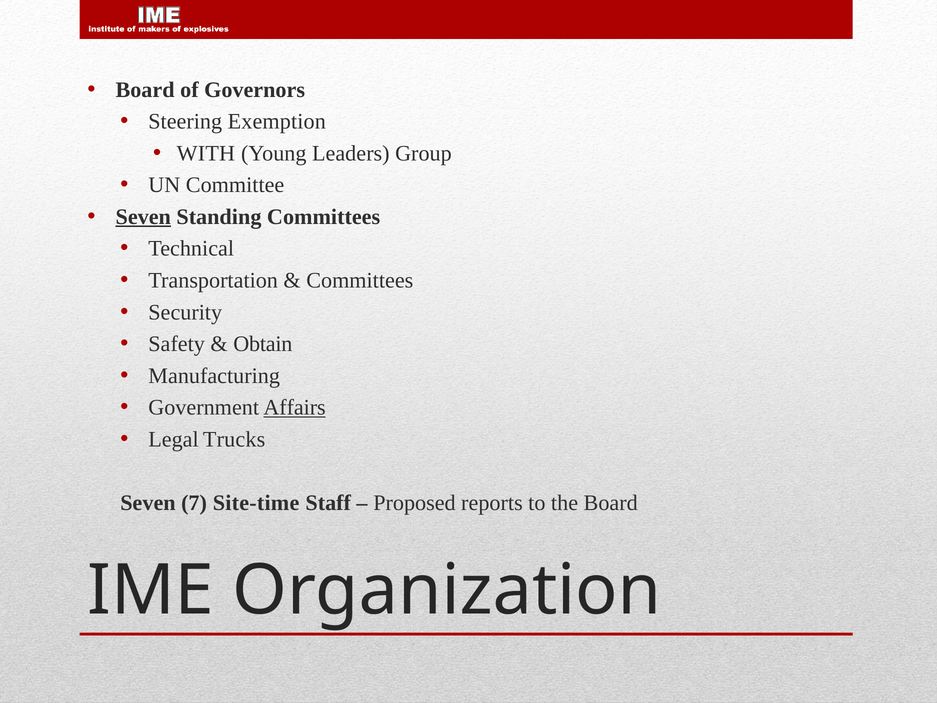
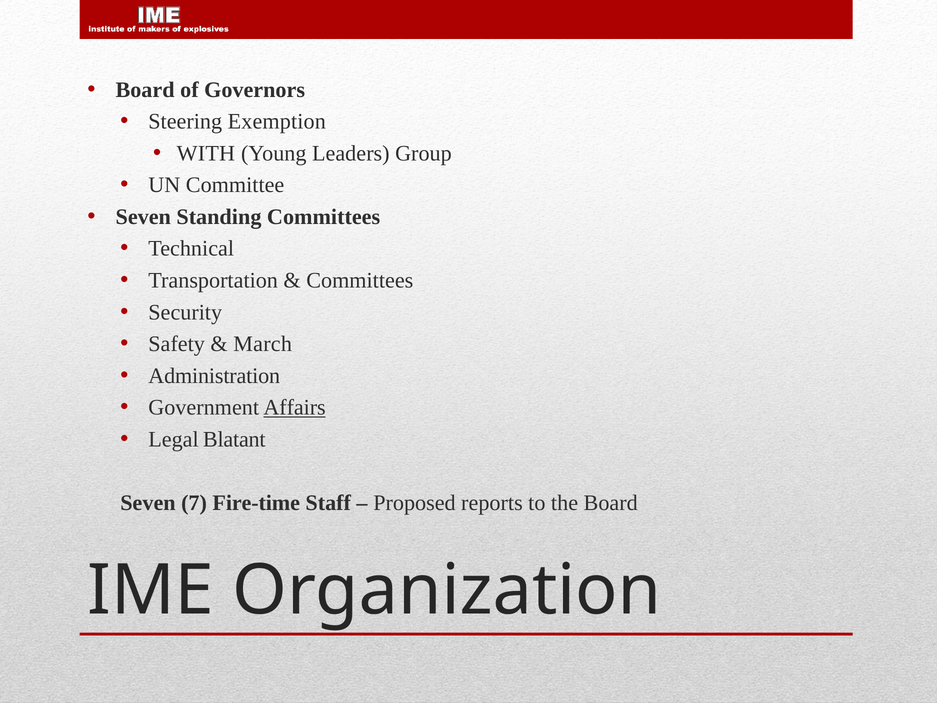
Seven underline: present -> none (143, 217)
Obtain: Obtain -> March (263, 344)
Manufacturing: Manufacturing -> Administration (214, 376)
Trucks: Trucks -> Blatant (234, 439)
Site-time: Site-time -> Fire-time (256, 503)
